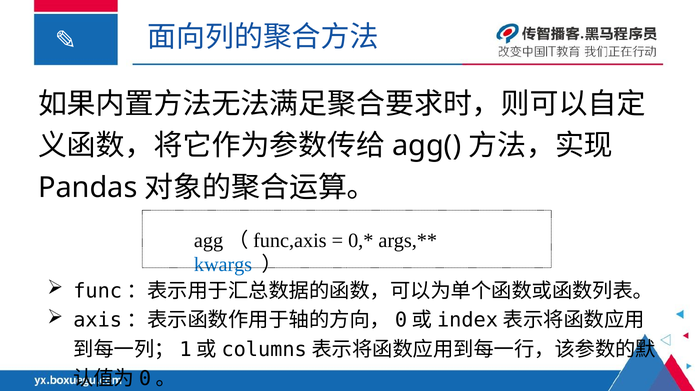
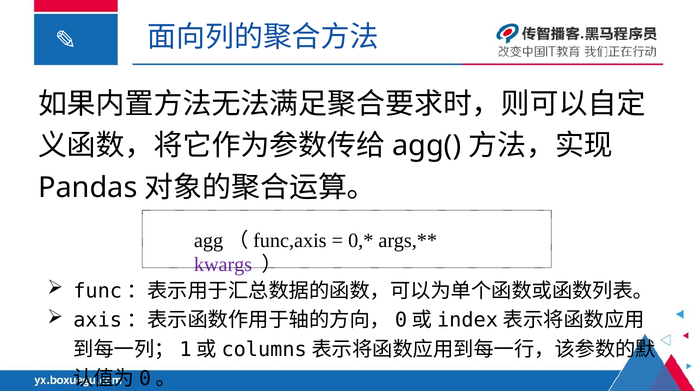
kwargs colour: blue -> purple (223, 265)
